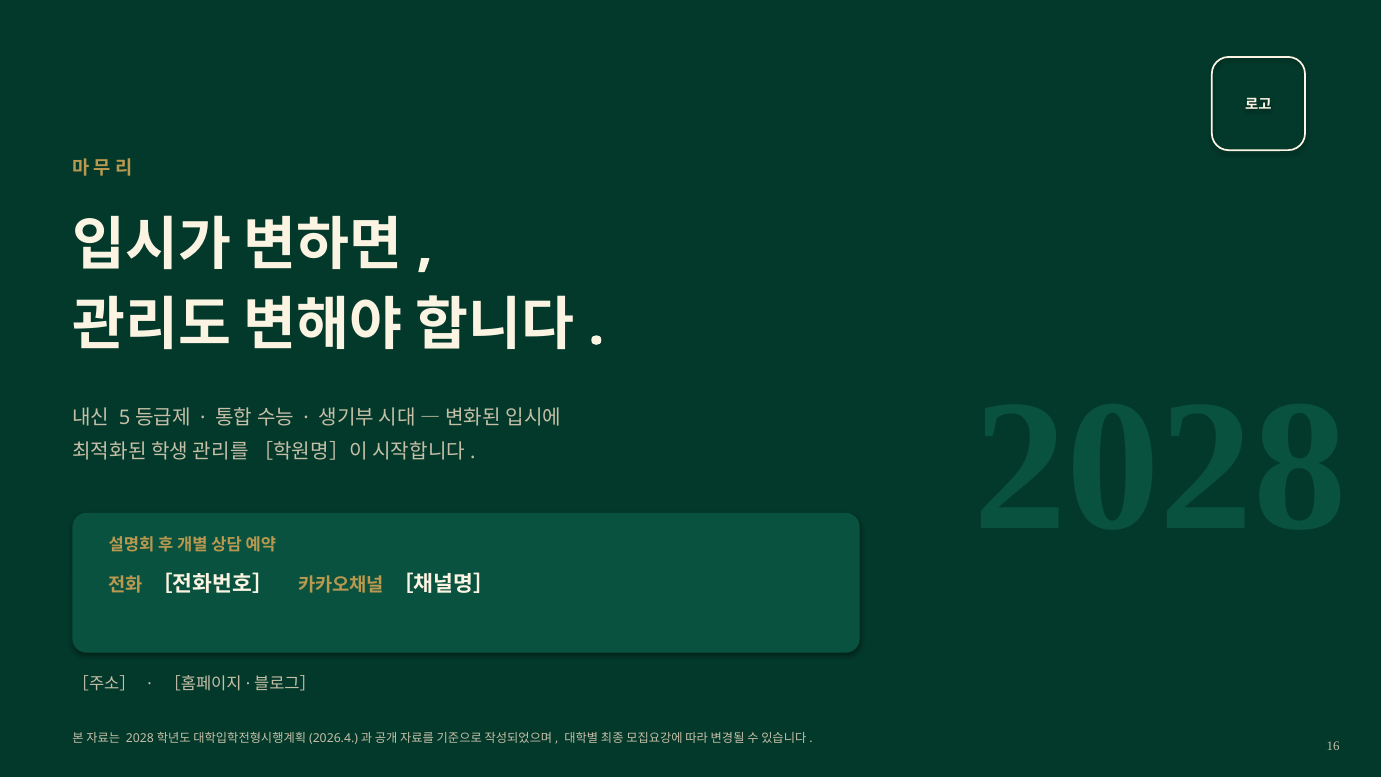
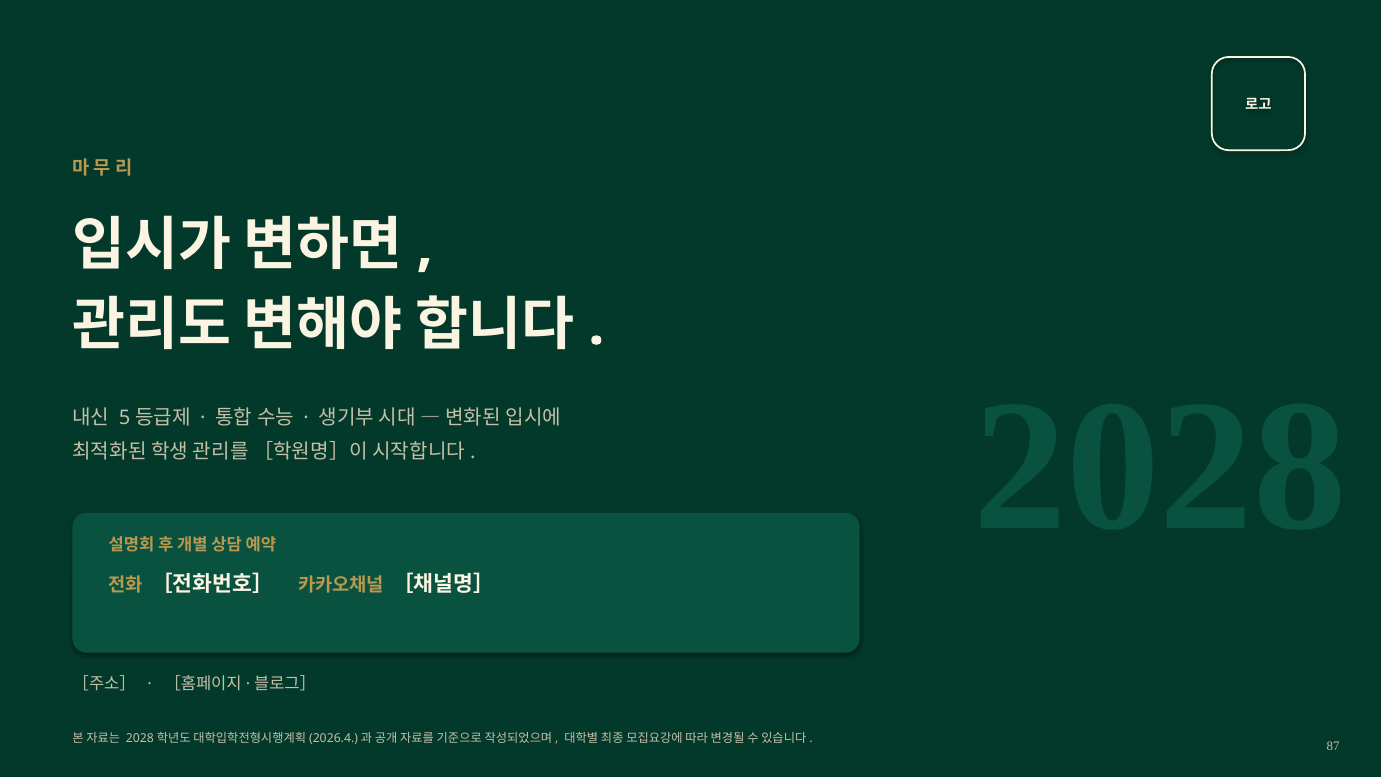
16: 16 -> 87 (1333, 746)
